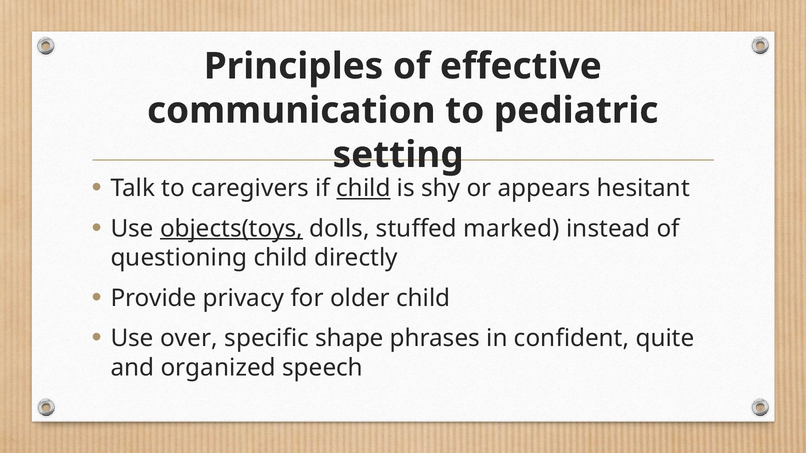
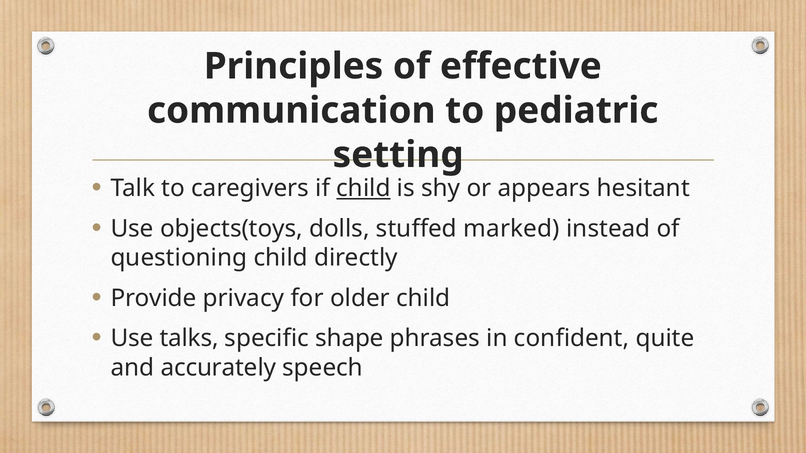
objects(toys underline: present -> none (231, 229)
over: over -> talks (189, 339)
organized: organized -> accurately (218, 368)
